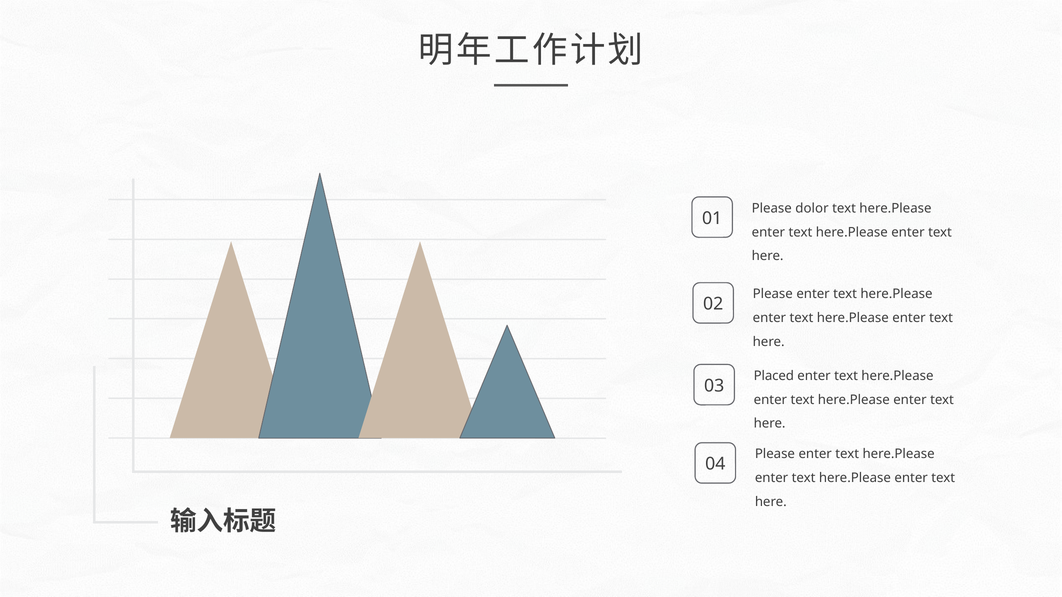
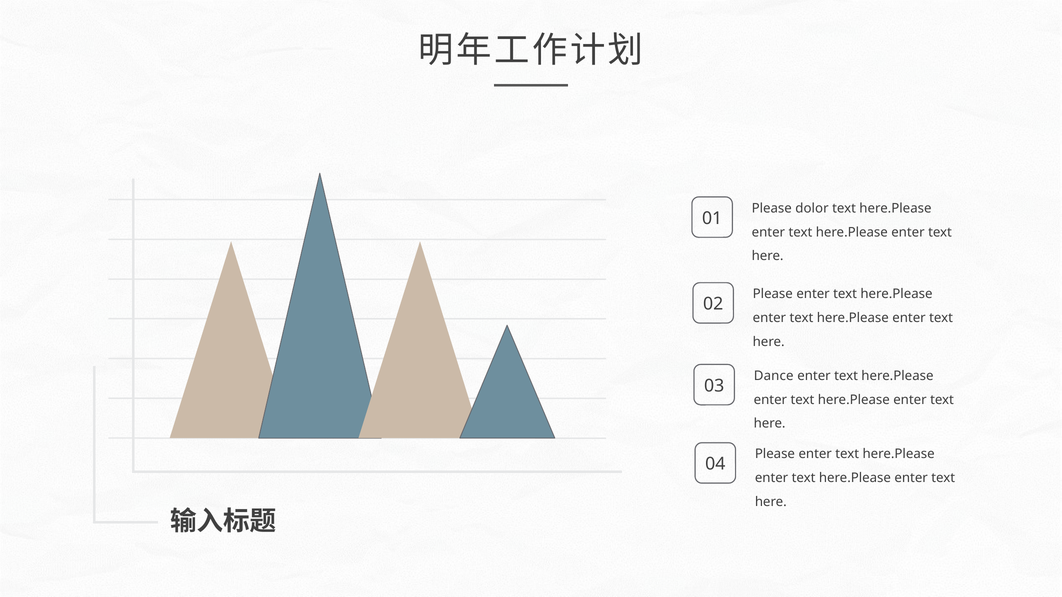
Placed: Placed -> Dance (774, 376)
